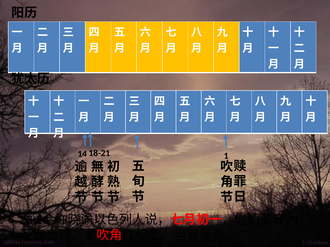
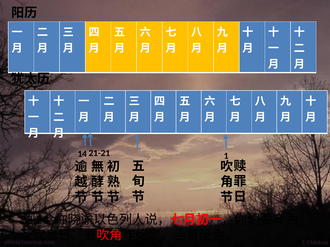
18-21: 18-21 -> 21-21 (99, 154)
